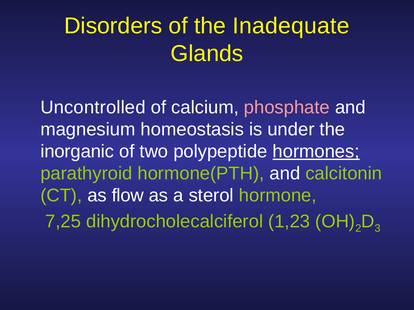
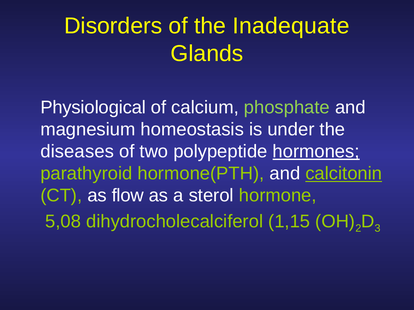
Uncontrolled: Uncontrolled -> Physiological (93, 108)
phosphate colour: pink -> light green (287, 108)
inorganic: inorganic -> diseases (77, 152)
calcitonin underline: none -> present (344, 174)
7,25: 7,25 -> 5,08 (63, 222)
1,23: 1,23 -> 1,15 (289, 222)
